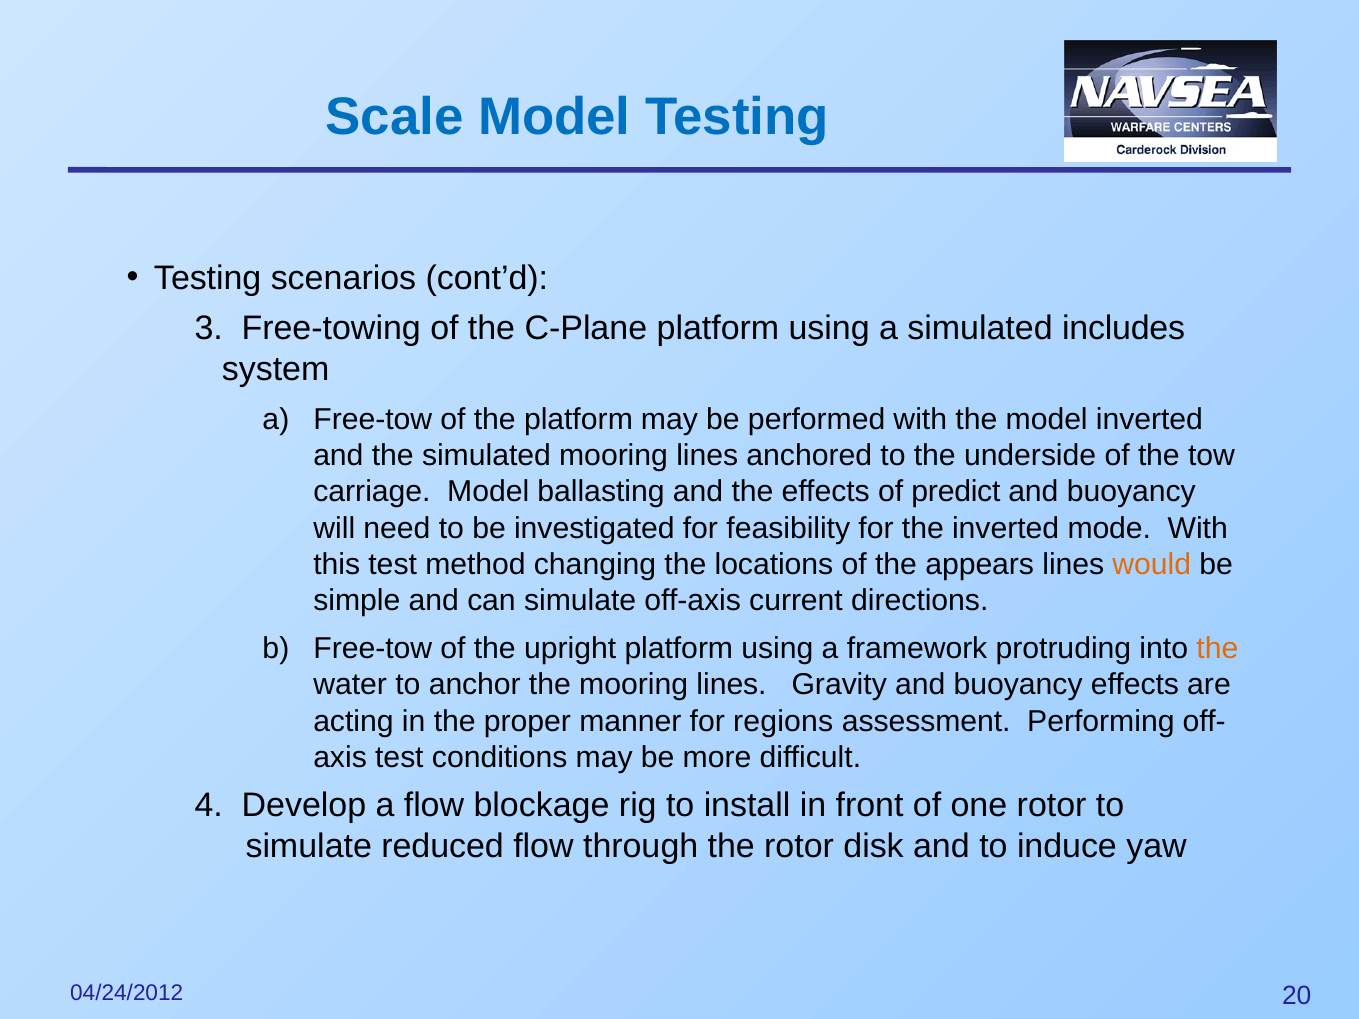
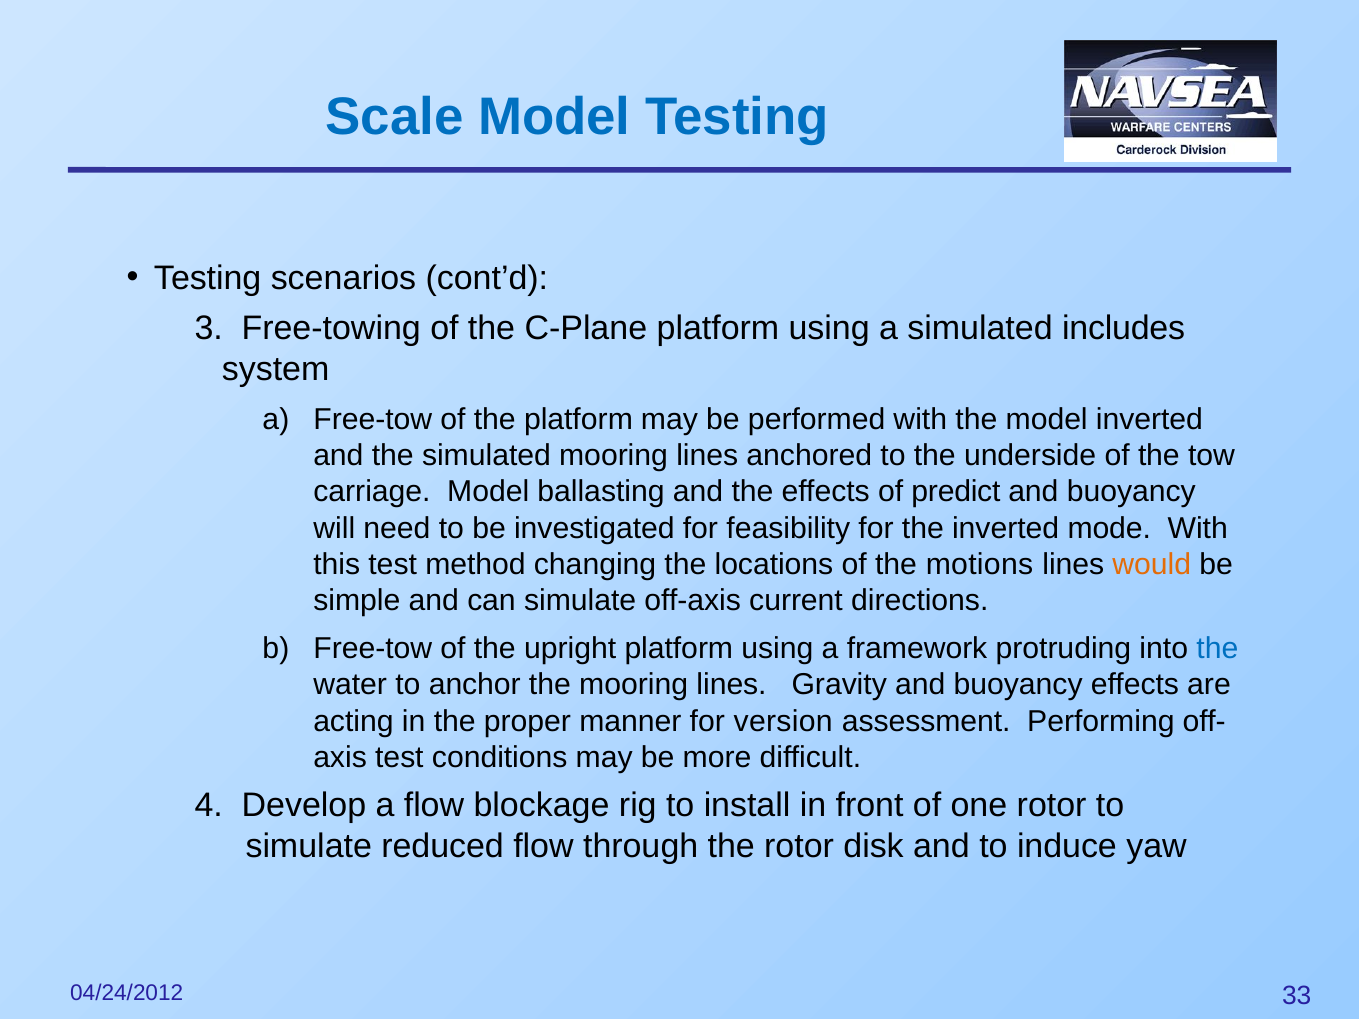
appears: appears -> motions (980, 564)
the colour: orange -> blue (1217, 649)
regions: regions -> version (783, 721)
20: 20 -> 33 (1297, 996)
